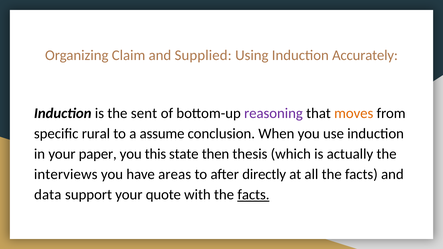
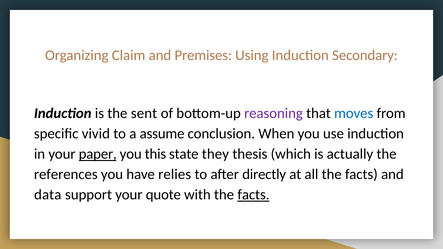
Supplied: Supplied -> Premises (203, 55)
Accurately: Accurately -> Secondary (365, 55)
moves colour: orange -> blue (354, 113)
rural: rural -> vivid (96, 134)
paper underline: none -> present (98, 154)
then: then -> they (215, 154)
interviews: interviews -> references (66, 175)
areas: areas -> relies (175, 175)
